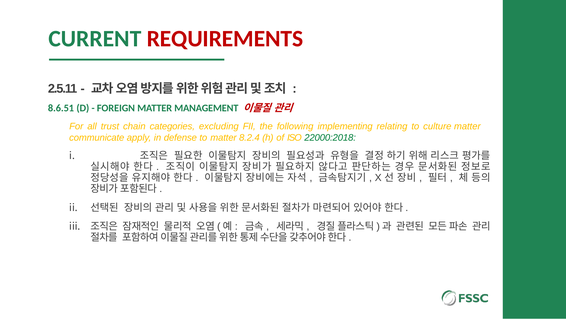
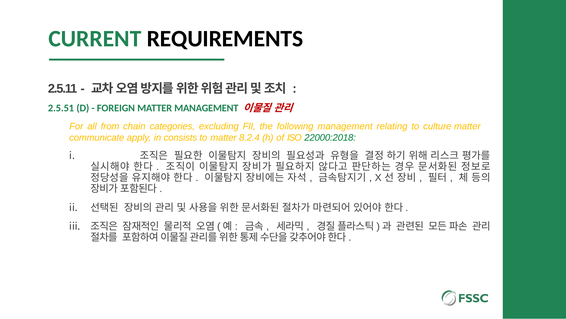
REQUIREMENTS colour: red -> black (225, 39)
8.6.51: 8.6.51 -> 2.5.51 (61, 108)
trust: trust -> from (110, 126)
following implementing: implementing -> management (345, 126)
defense: defense -> consists (180, 137)
